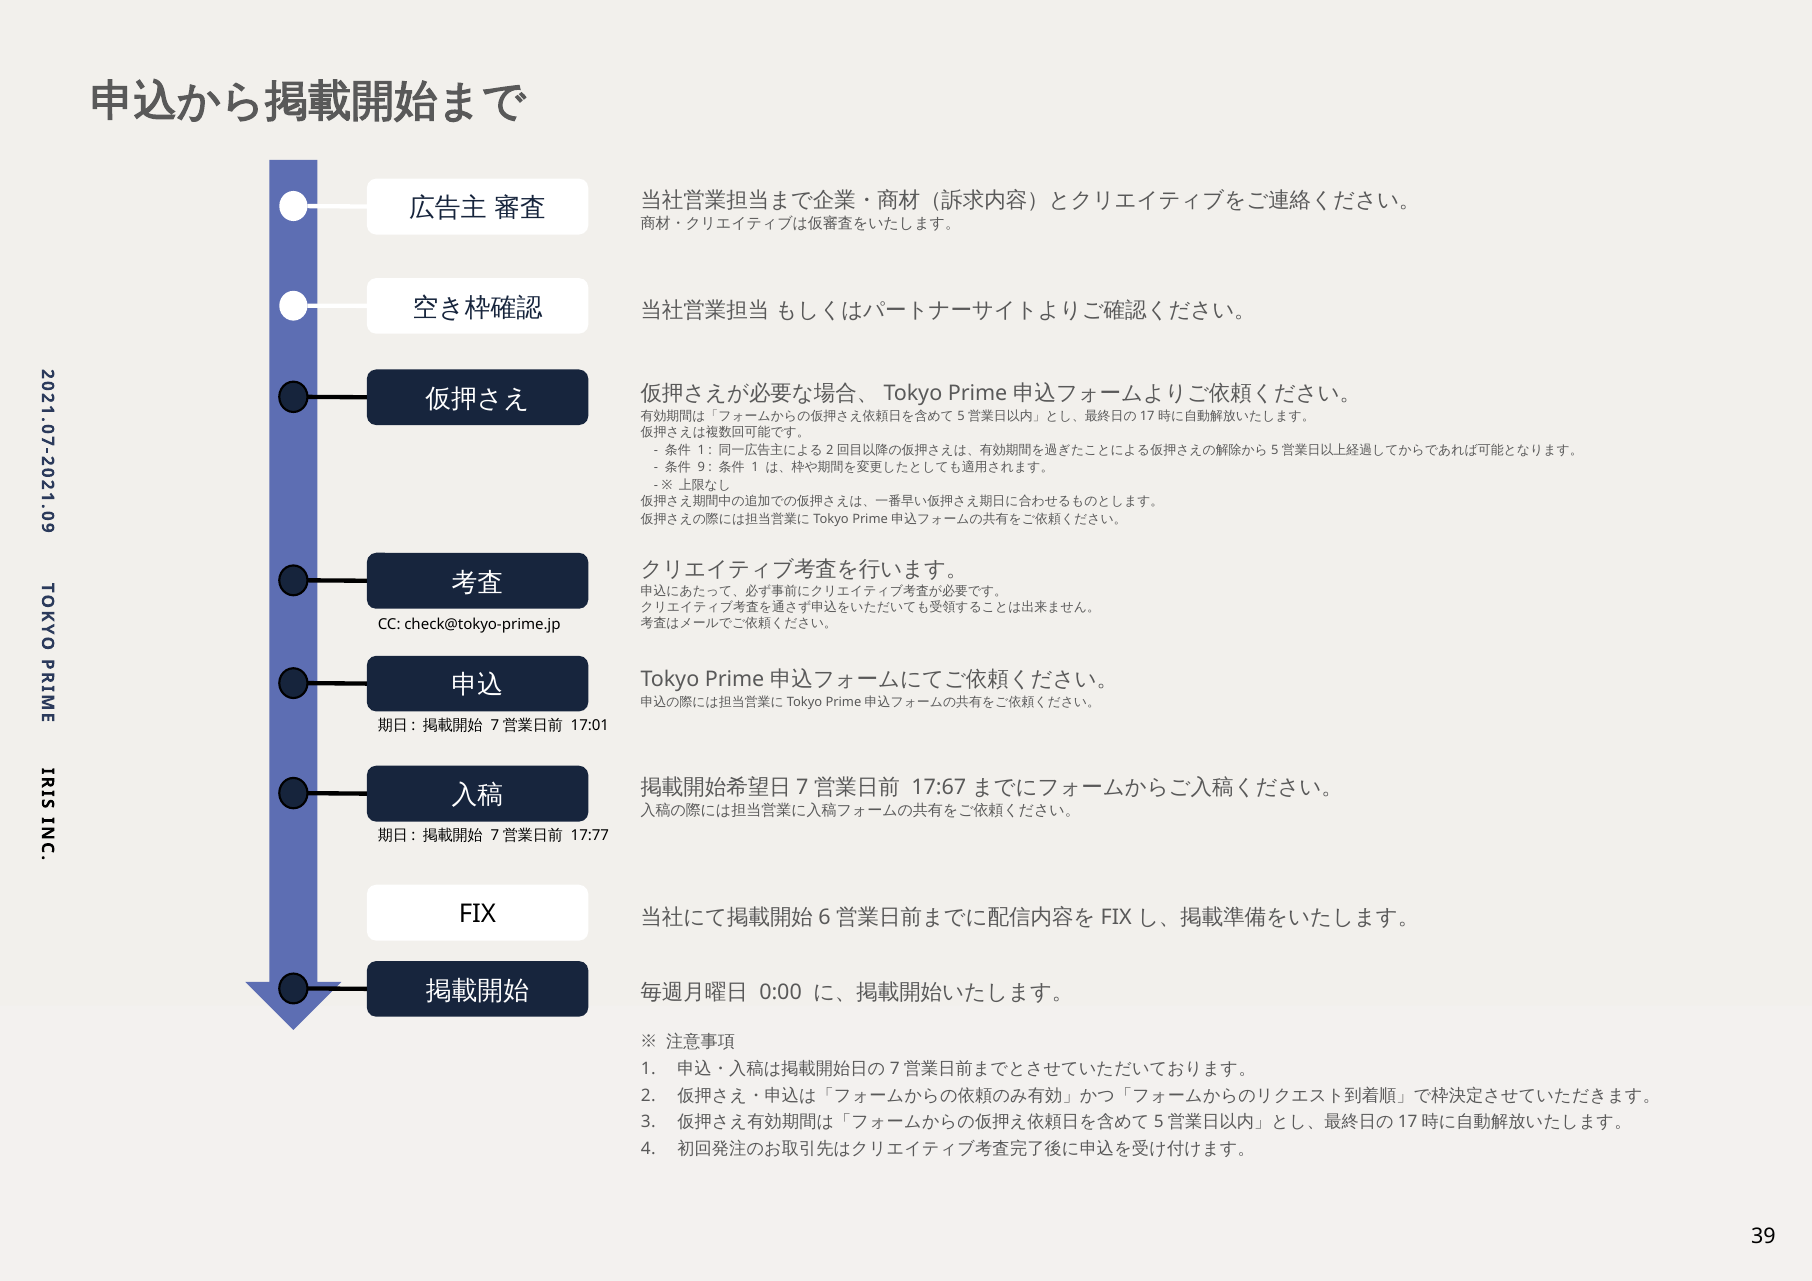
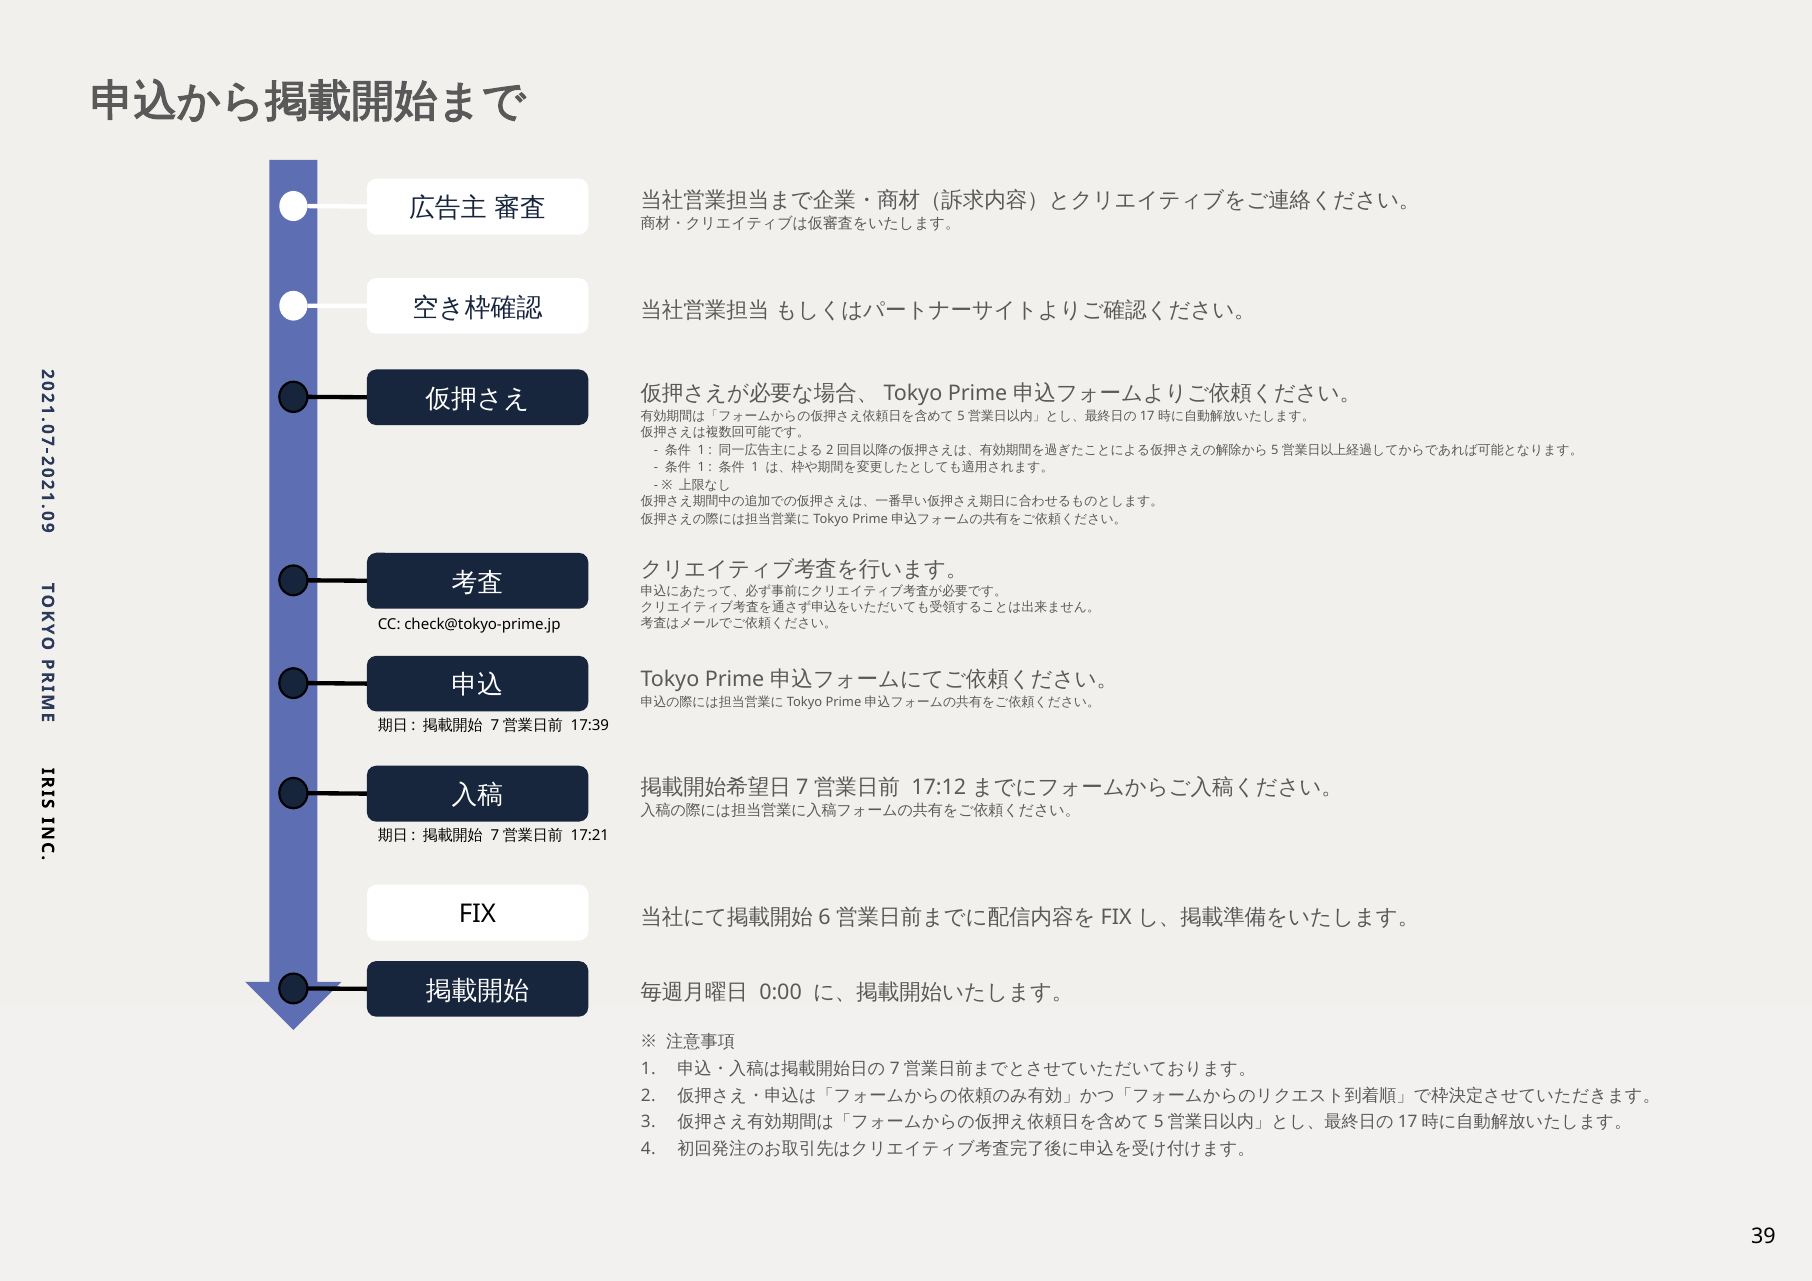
9: 9 -> 1 (701, 468)
17:01: 17:01 -> 17:39 (590, 726)
17:67: 17:67 -> 17:12 (939, 788)
17:77: 17:77 -> 17:21 (590, 836)
